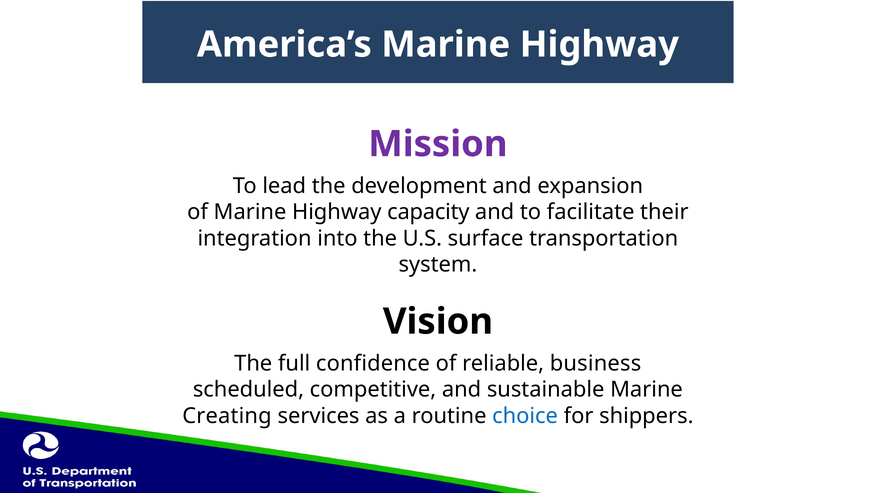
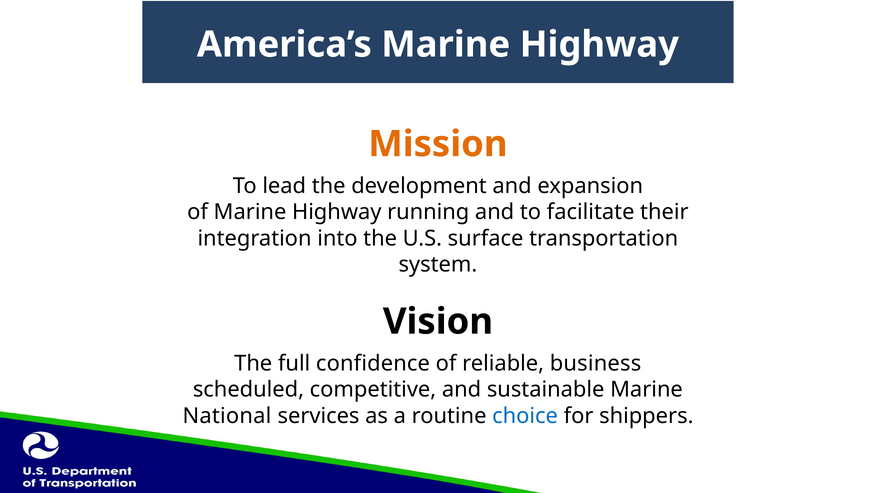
Mission colour: purple -> orange (438, 144)
capacity: capacity -> running (428, 212)
Creating: Creating -> National (227, 416)
